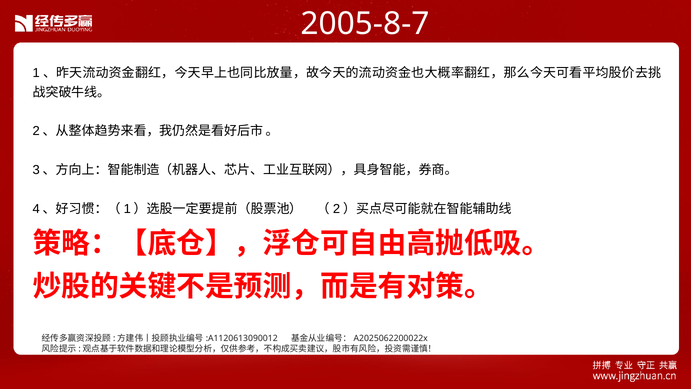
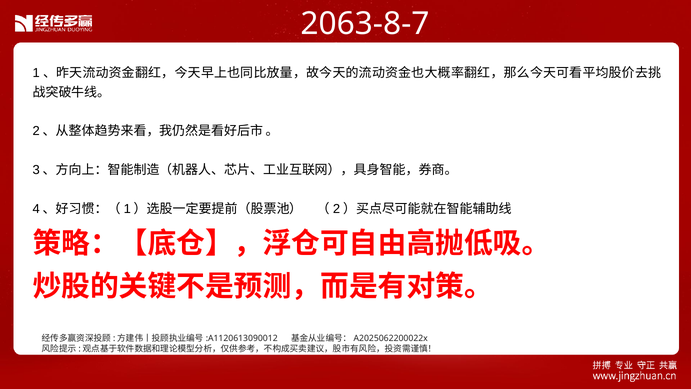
2005-8-7: 2005-8-7 -> 2063-8-7 (365, 24)
